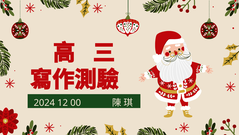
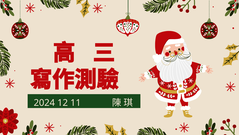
00: 00 -> 11 (76, 102)
